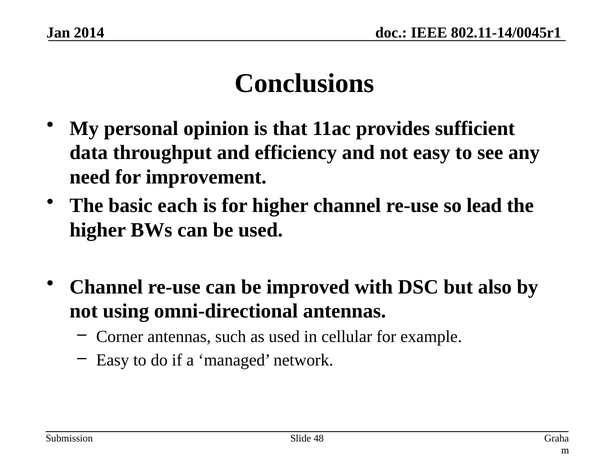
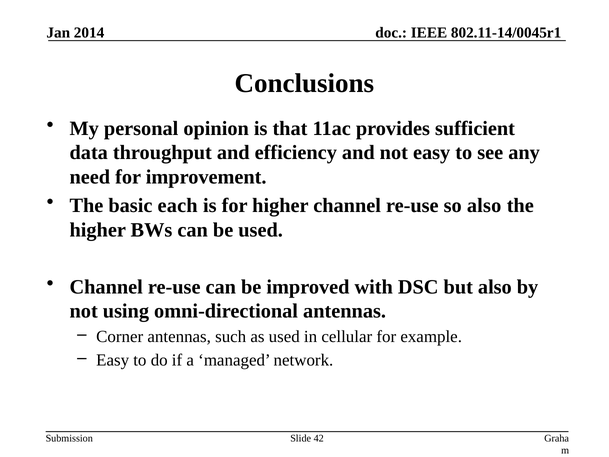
so lead: lead -> also (484, 205)
48: 48 -> 42 (319, 438)
